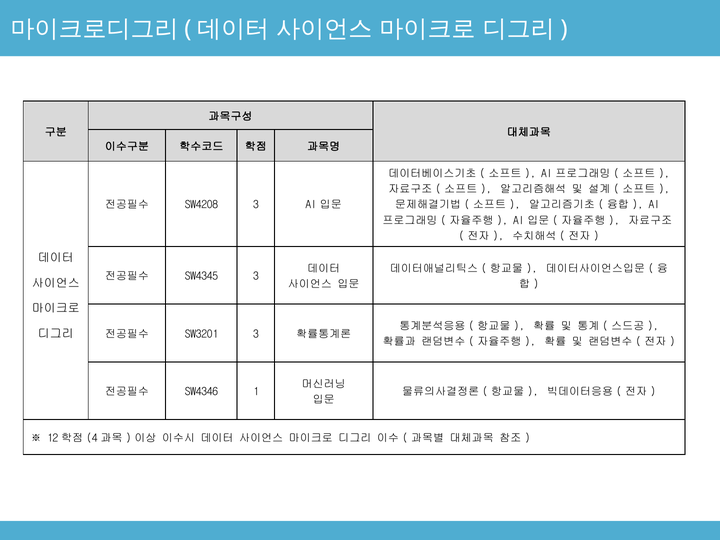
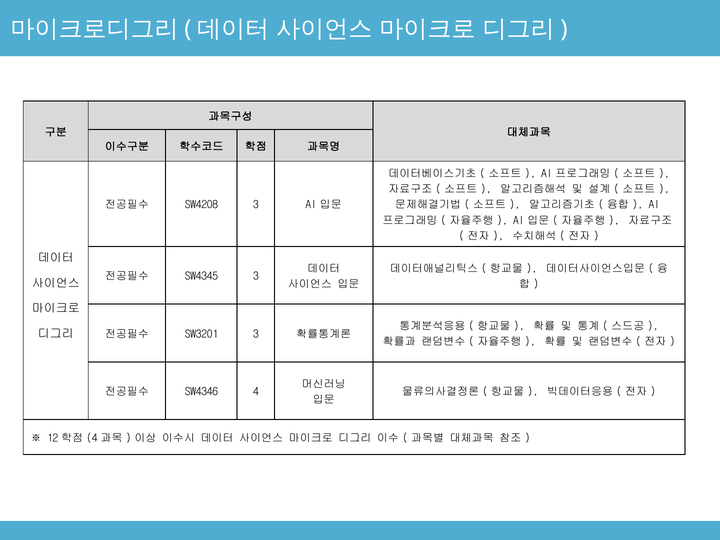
SW4346 1: 1 -> 4 (256, 392)
